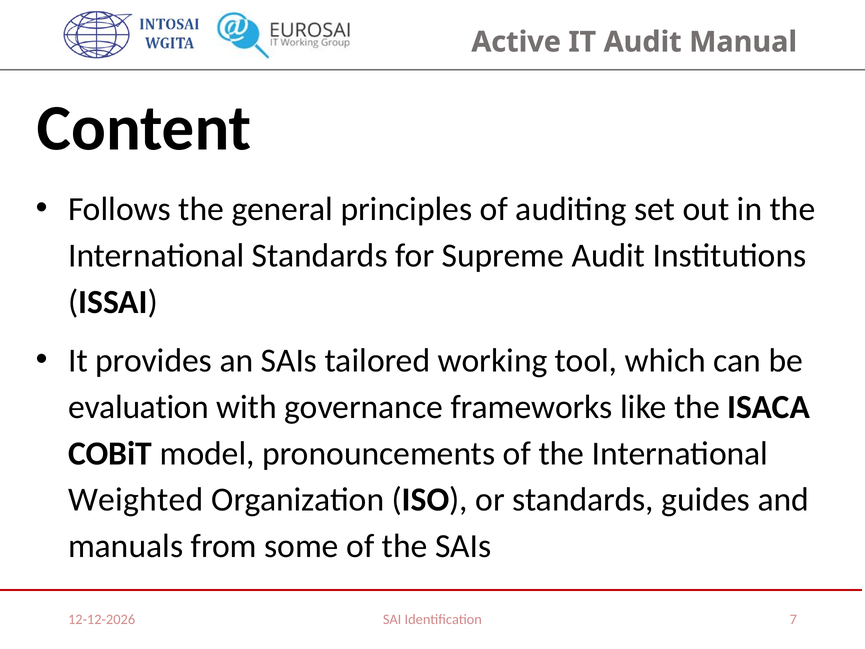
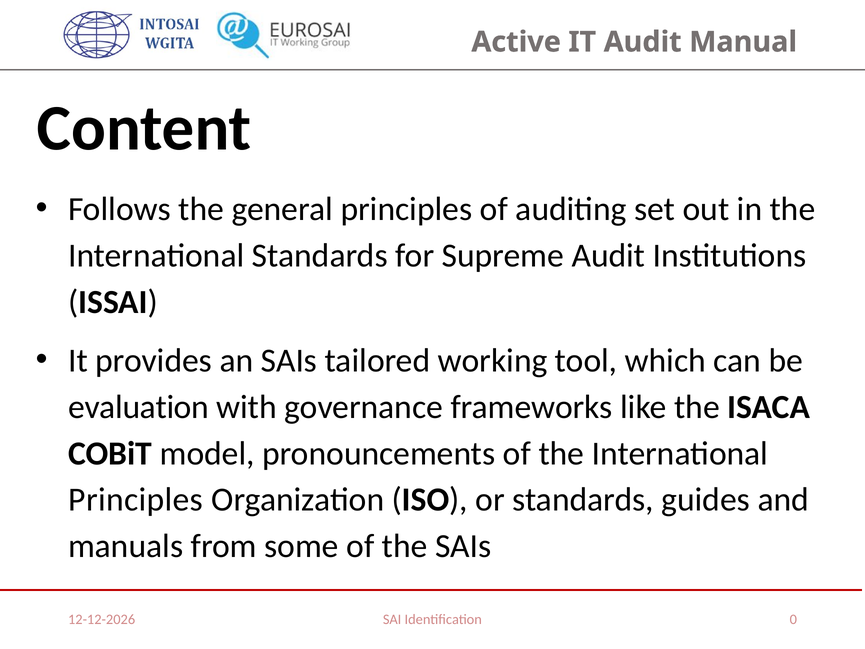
Weighted: Weighted -> Principles (136, 500)
7: 7 -> 0 (793, 619)
